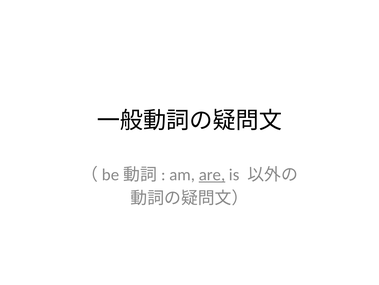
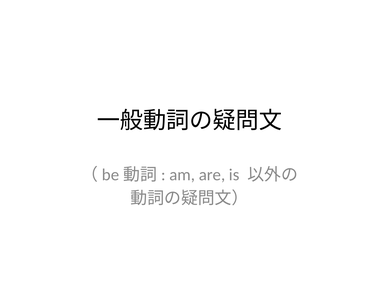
are underline: present -> none (212, 174)
